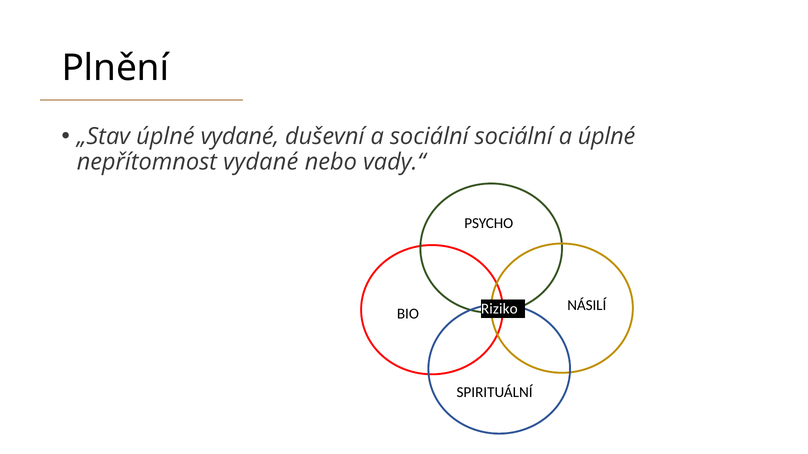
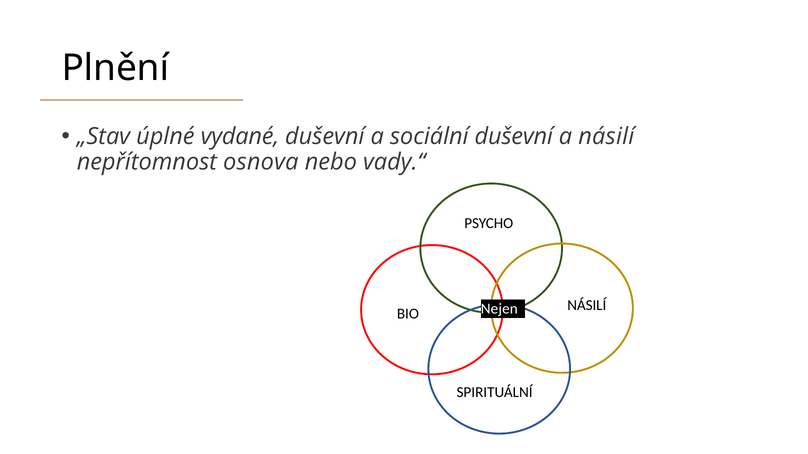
sociální sociální: sociální -> duševní (514, 137)
a úplné: úplné -> násilí (606, 137)
nepřítomnost vydané: vydané -> osnova (261, 162)
Riziko: Riziko -> Nejen (499, 309)
